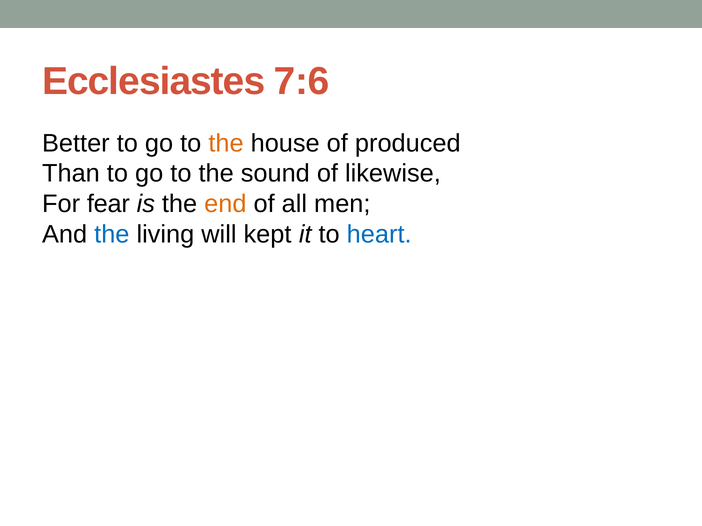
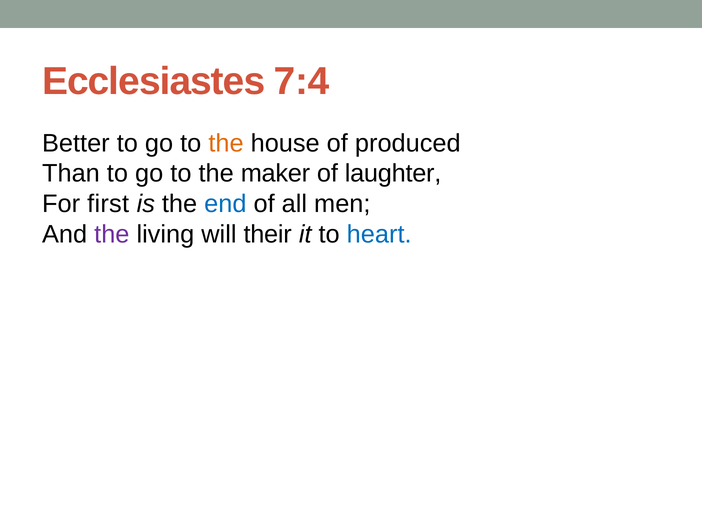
7:6: 7:6 -> 7:4 (302, 82)
sound: sound -> maker (275, 174)
likewise: likewise -> laughter (393, 174)
fear: fear -> first (108, 204)
end colour: orange -> blue (225, 204)
the colour: blue -> purple (112, 235)
kept: kept -> their (268, 235)
